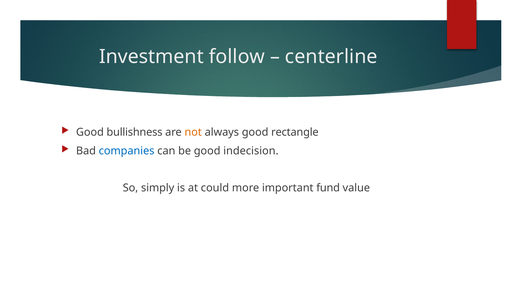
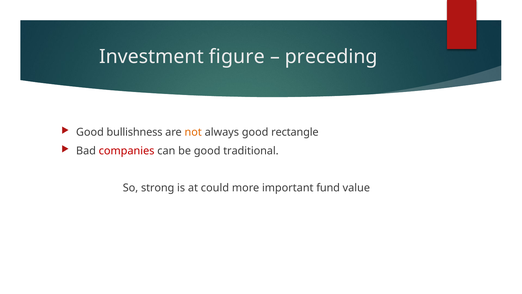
follow: follow -> figure (237, 57)
centerline: centerline -> preceding (331, 57)
companies colour: blue -> red (127, 151)
indecision: indecision -> traditional (251, 151)
simply: simply -> strong (158, 188)
